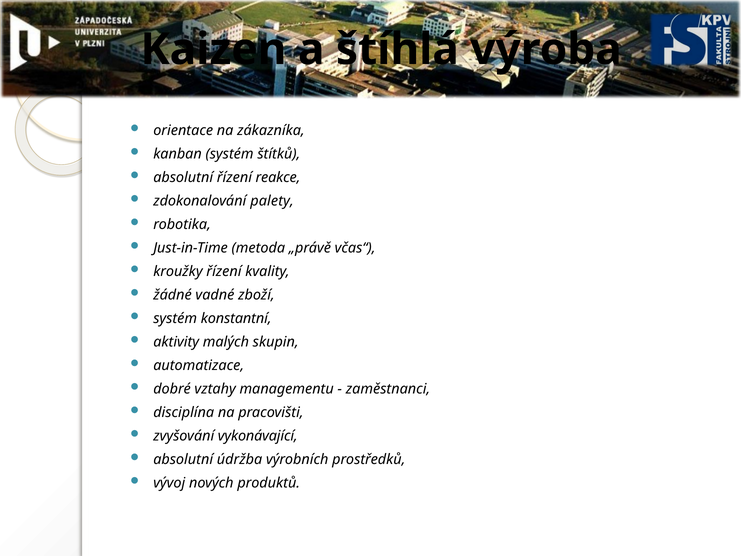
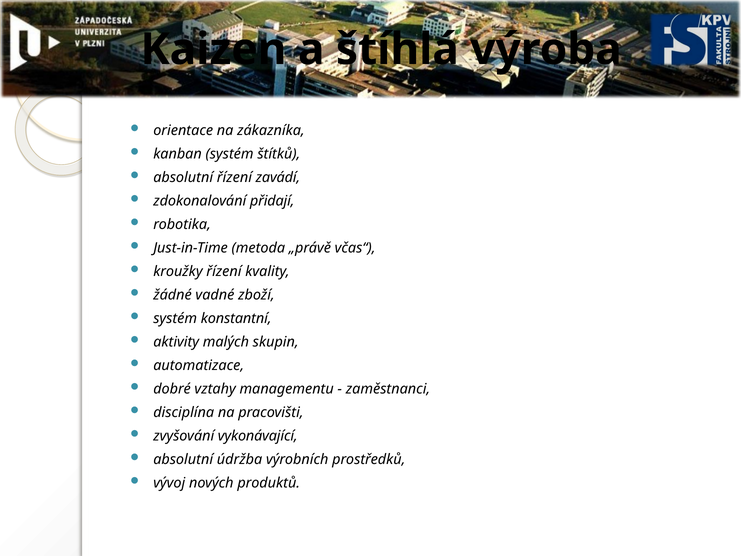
reakce: reakce -> zavádí (278, 178)
palety: palety -> přidají (272, 201)
